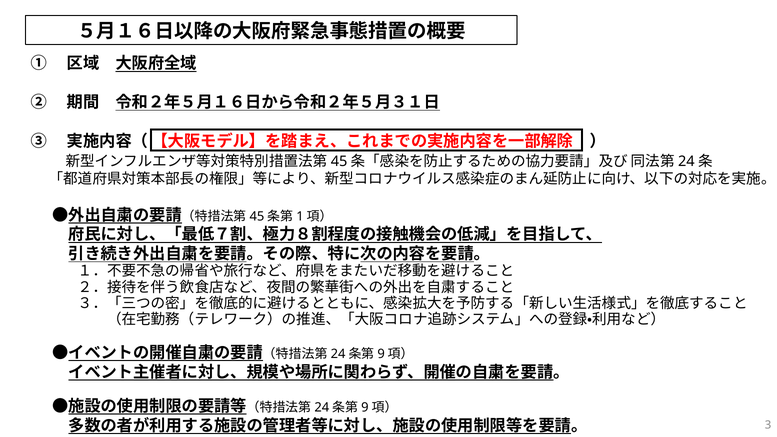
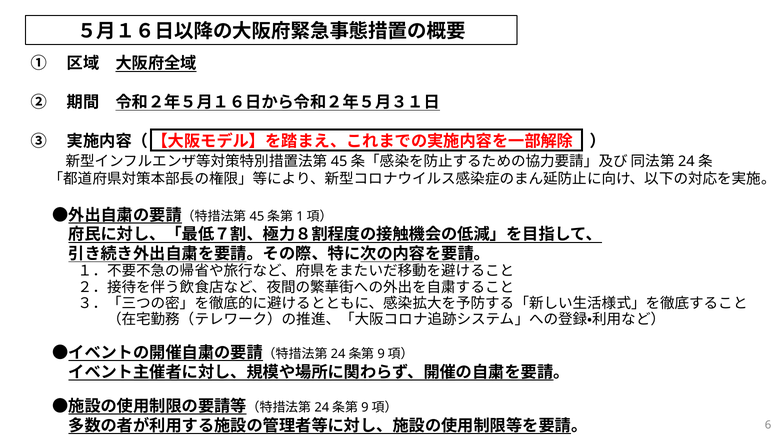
3: 3 -> 6 (768, 425)
